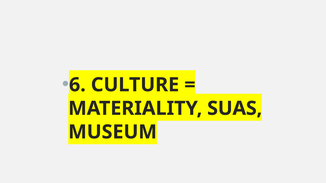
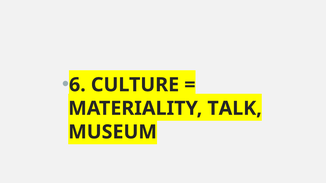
SUAS: SUAS -> TALK (235, 109)
